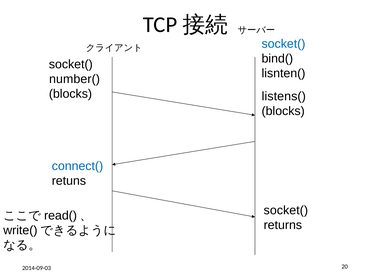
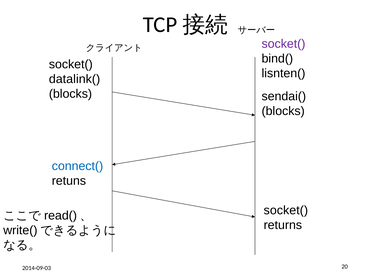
socket( colour: blue -> purple (283, 44)
number(: number( -> datalink( (75, 79)
listens(: listens( -> sendai( (284, 96)
